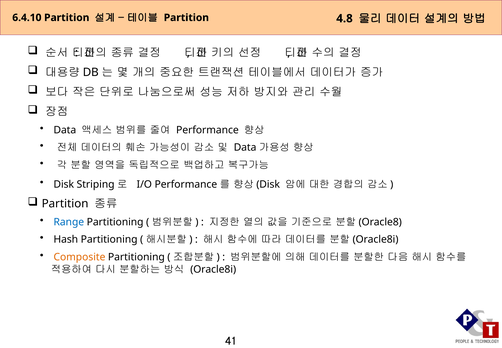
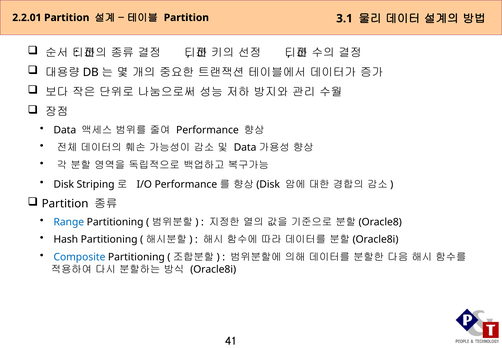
6.4.10: 6.4.10 -> 2.2.01 (27, 18)
4.8: 4.8 -> 3.1 (345, 18)
Composite colour: orange -> blue (79, 257)
